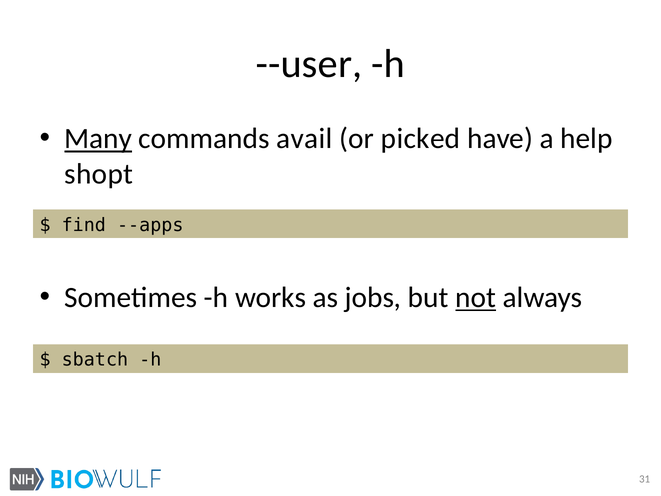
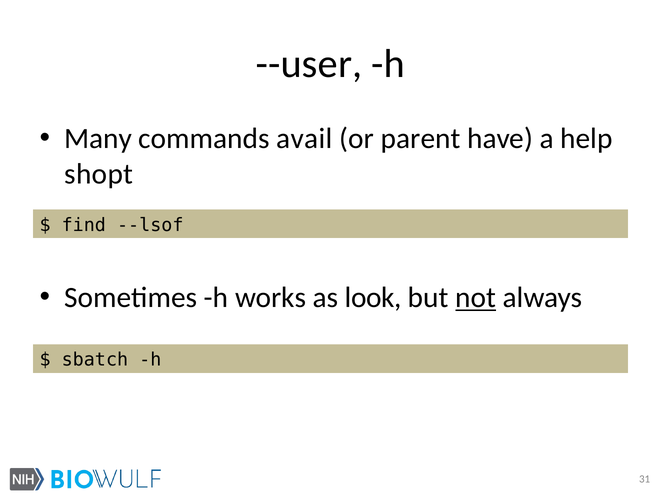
Many underline: present -> none (98, 139)
picked: picked -> parent (421, 139)
--apps: --apps -> --lsof (150, 225)
jobs: jobs -> look (373, 297)
